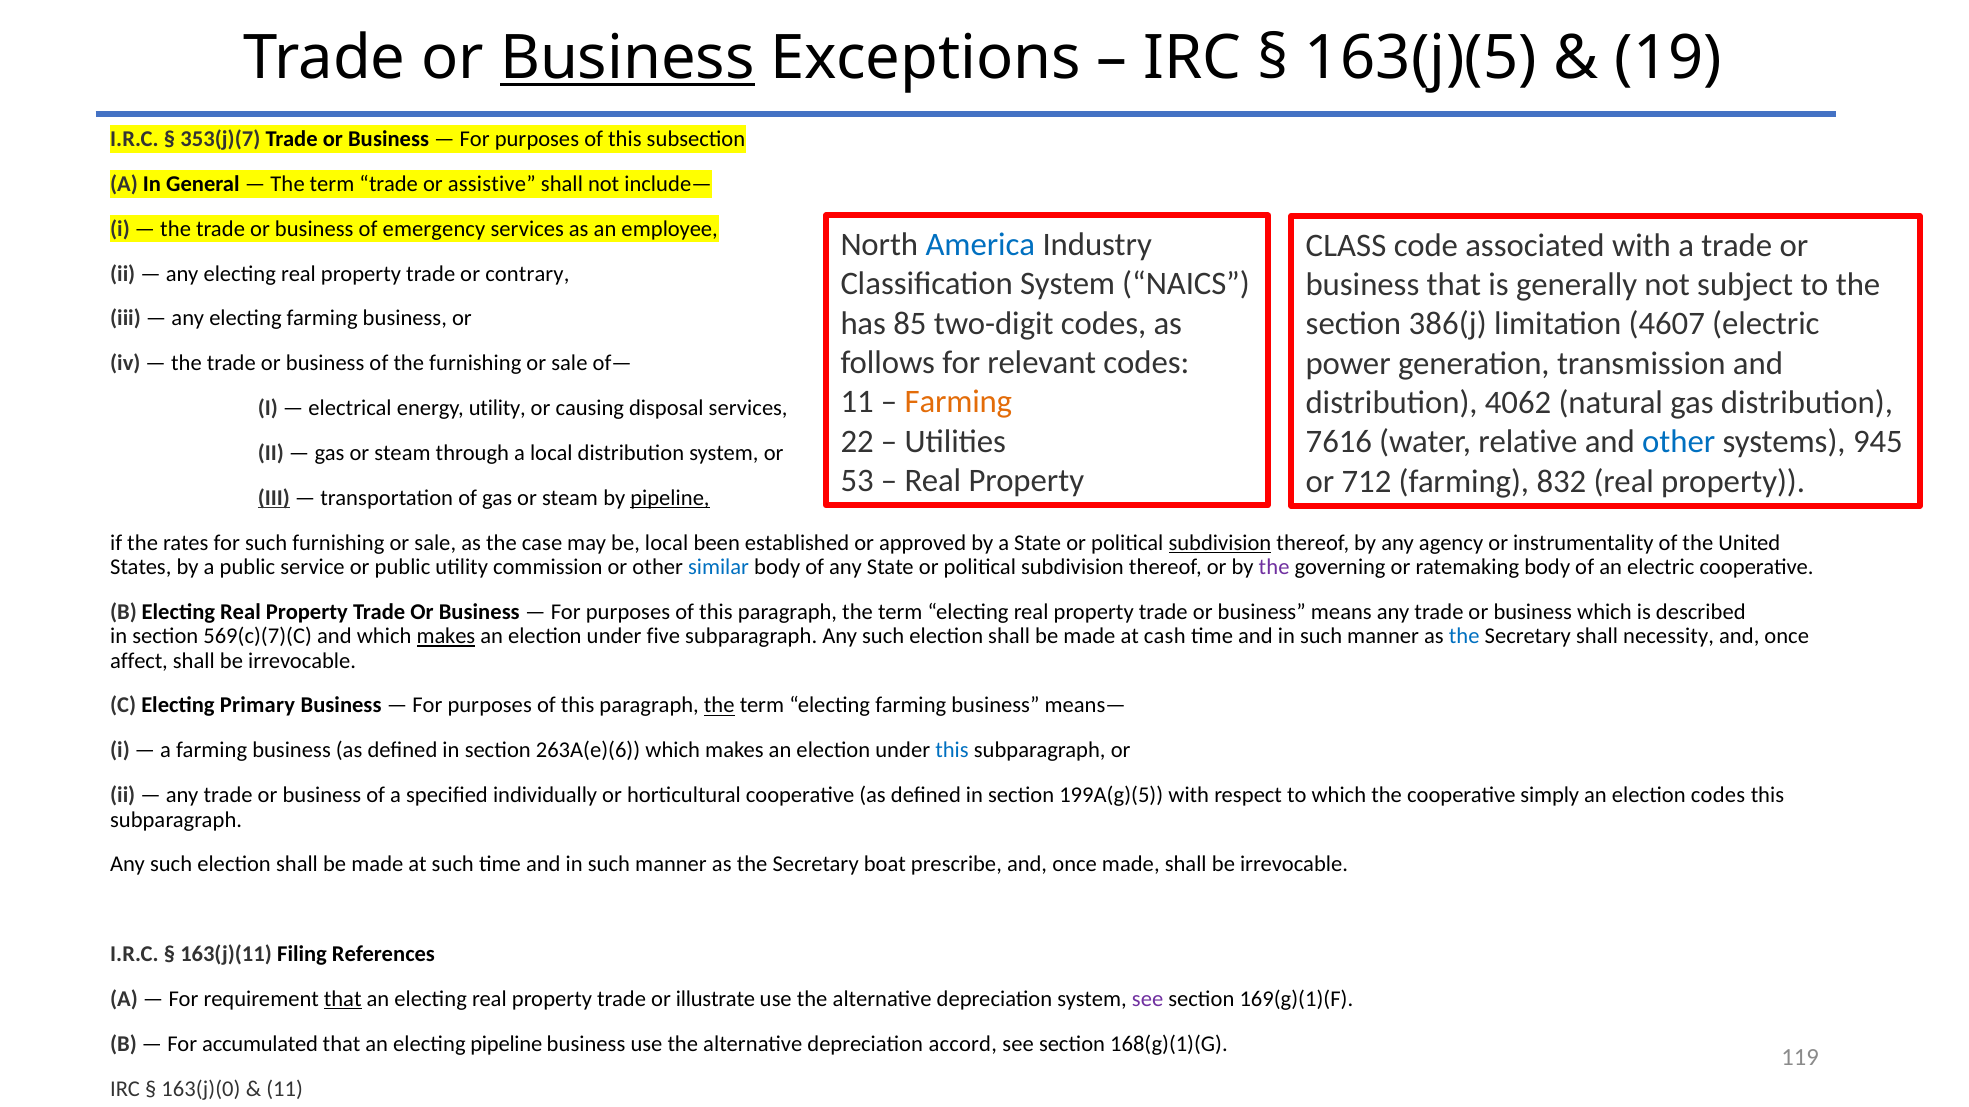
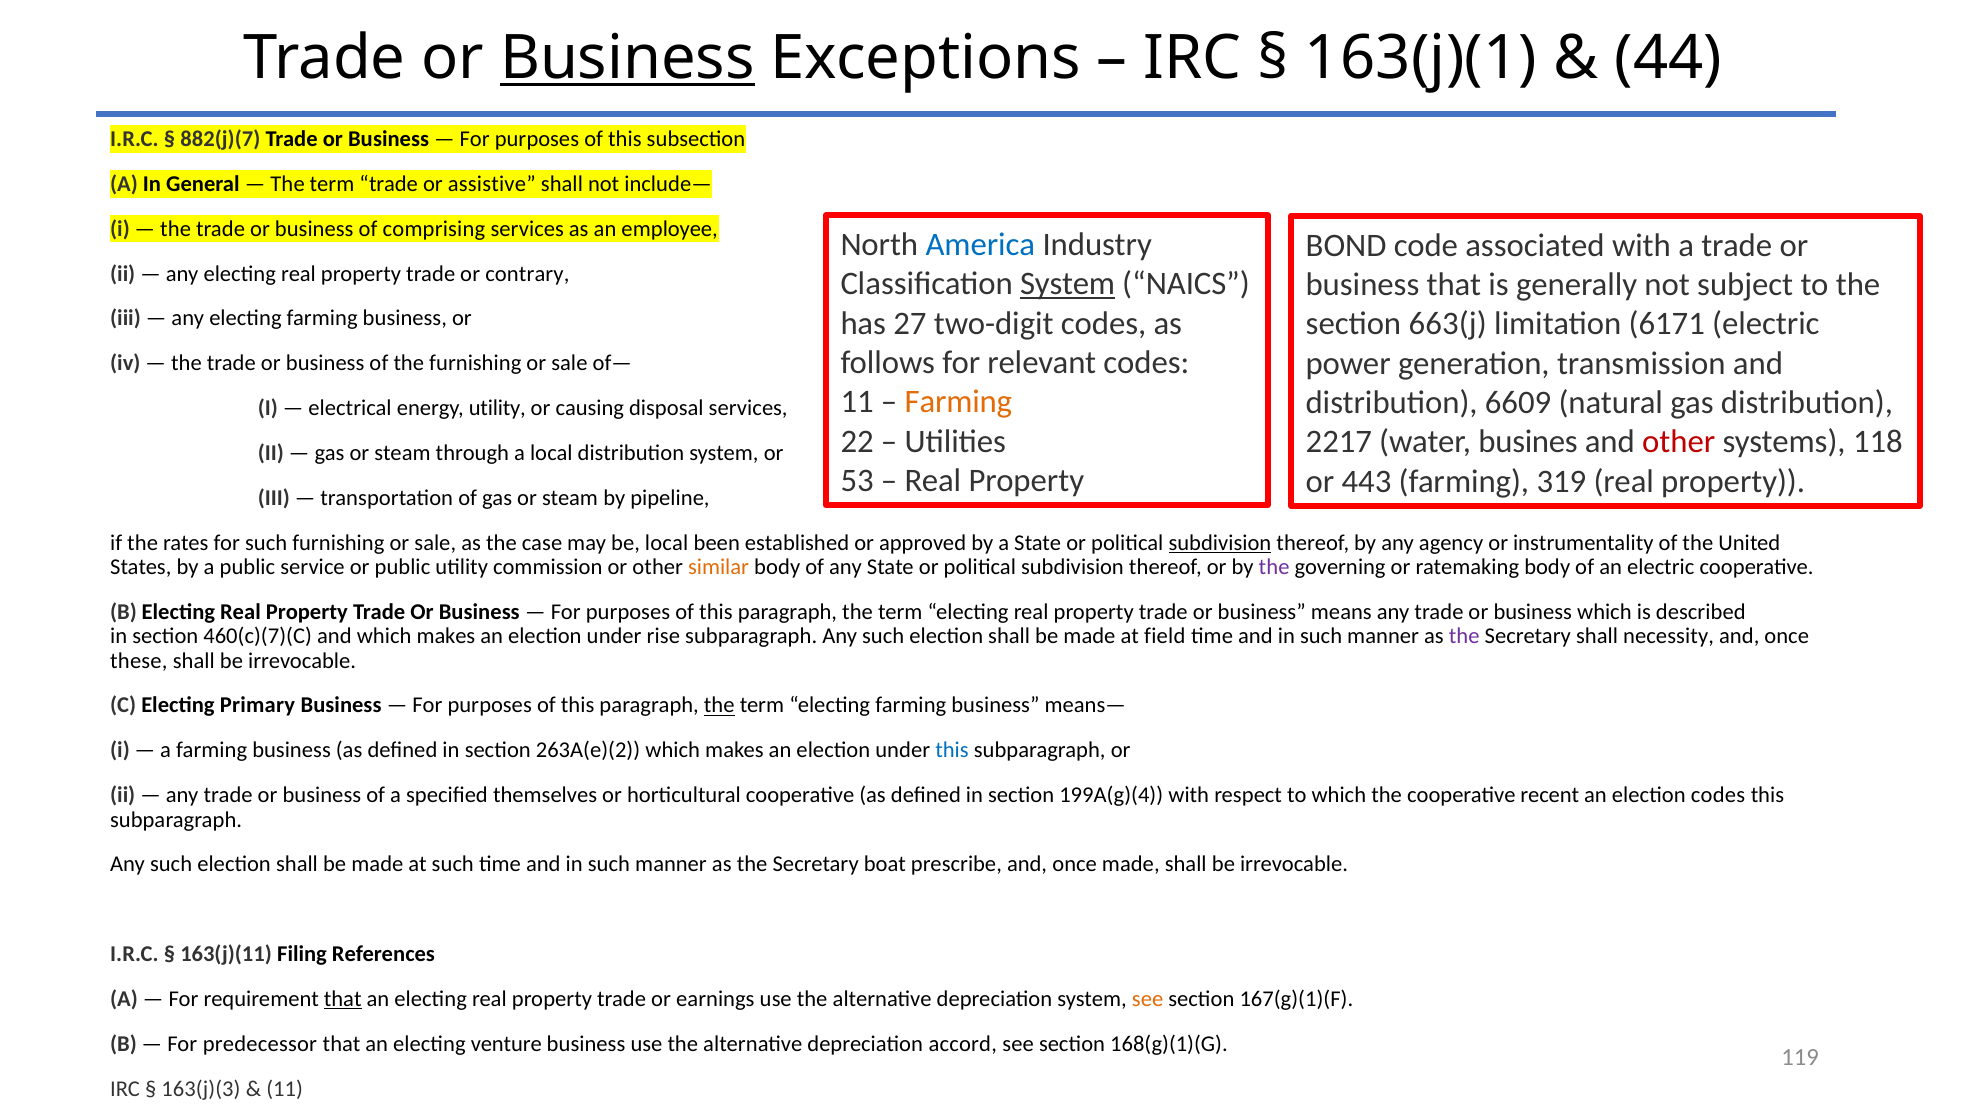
163(j)(5: 163(j)(5 -> 163(j)(1 (1421, 58)
19: 19 -> 44 (1668, 58)
353(j)(7: 353(j)(7 -> 882(j)(7 (220, 139)
emergency: emergency -> comprising (434, 229)
CLASS: CLASS -> BOND (1346, 245)
System underline: none -> present (1068, 284)
85: 85 -> 27 (910, 323)
386(j: 386(j -> 663(j (1448, 324)
4607: 4607 -> 6171 (1667, 324)
4062: 4062 -> 6609 (1518, 403)
7616: 7616 -> 2217 (1339, 442)
relative: relative -> busines (1528, 442)
other colour: blue -> red (1679, 442)
945: 945 -> 118 (1878, 442)
712: 712 -> 443 (1367, 482)
832: 832 -> 319 (1561, 482)
III underline: present -> none (274, 498)
pipeline underline: present -> none (670, 498)
similar colour: blue -> orange (719, 567)
569(c)(7)(C: 569(c)(7)(C -> 460(c)(7)(C (258, 637)
makes underline: present -> none (446, 637)
five: five -> rise (663, 637)
cash: cash -> field (1165, 637)
the colour: blue -> purple (1464, 637)
affect: affect -> these (139, 661)
263A(e)(6: 263A(e)(6 -> 263A(e)(2 (588, 751)
individually: individually -> themselves (545, 796)
199A(g)(5: 199A(g)(5 -> 199A(g)(4 (1111, 796)
simply: simply -> recent (1550, 796)
illustrate: illustrate -> earnings (715, 1000)
see colour: purple -> orange (1148, 1000)
169(g)(1)(F: 169(g)(1)(F -> 167(g)(1)(F (1296, 1000)
accumulated: accumulated -> predecessor (260, 1044)
electing pipeline: pipeline -> venture (506, 1044)
163(j)(0: 163(j)(0 -> 163(j)(3 (201, 1089)
